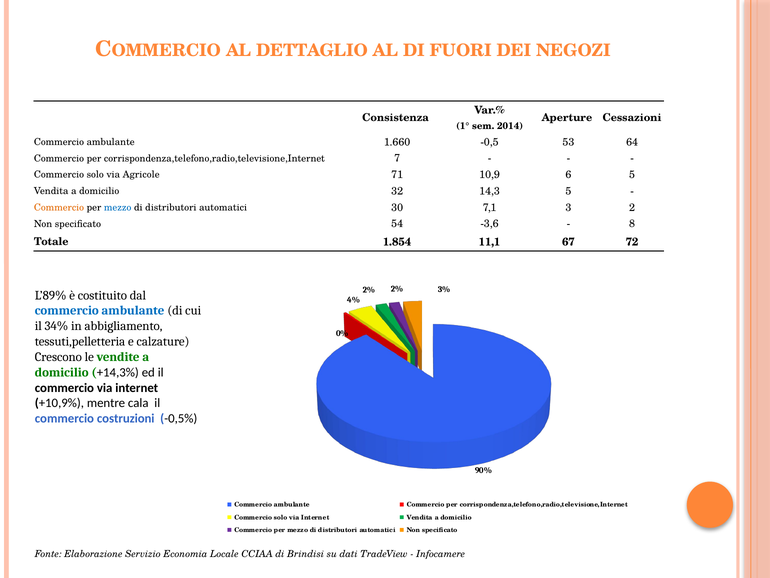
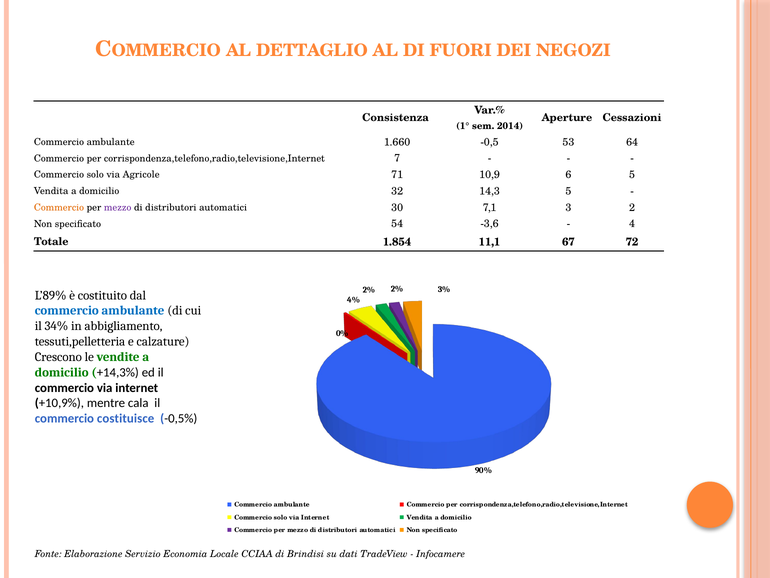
mezzo colour: blue -> purple (118, 207)
8: 8 -> 4 (632, 224)
costruzioni: costruzioni -> costituisce (126, 418)
